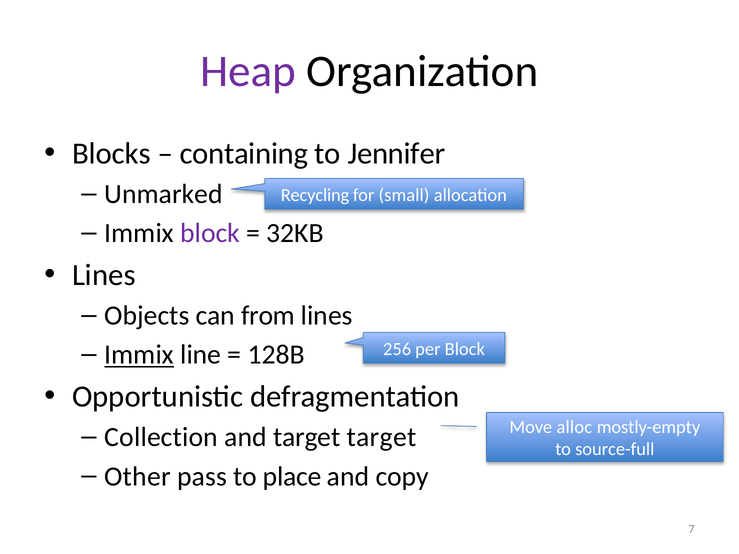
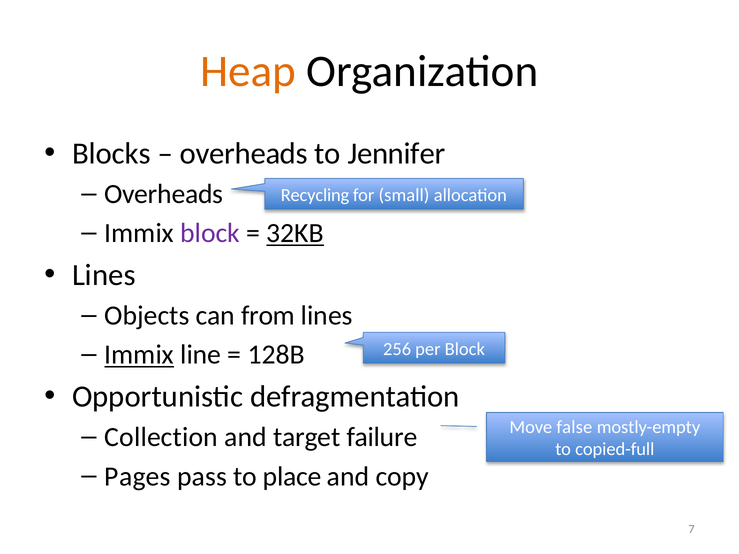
Heap colour: purple -> orange (248, 72)
containing: containing -> overheads (244, 154)
Unmarked: Unmarked -> Overheads (164, 194)
32KB underline: none -> present (295, 233)
alloc: alloc -> false (574, 427)
target target: target -> failure (382, 438)
source-full: source-full -> copied-full (615, 449)
Other: Other -> Pages (138, 477)
